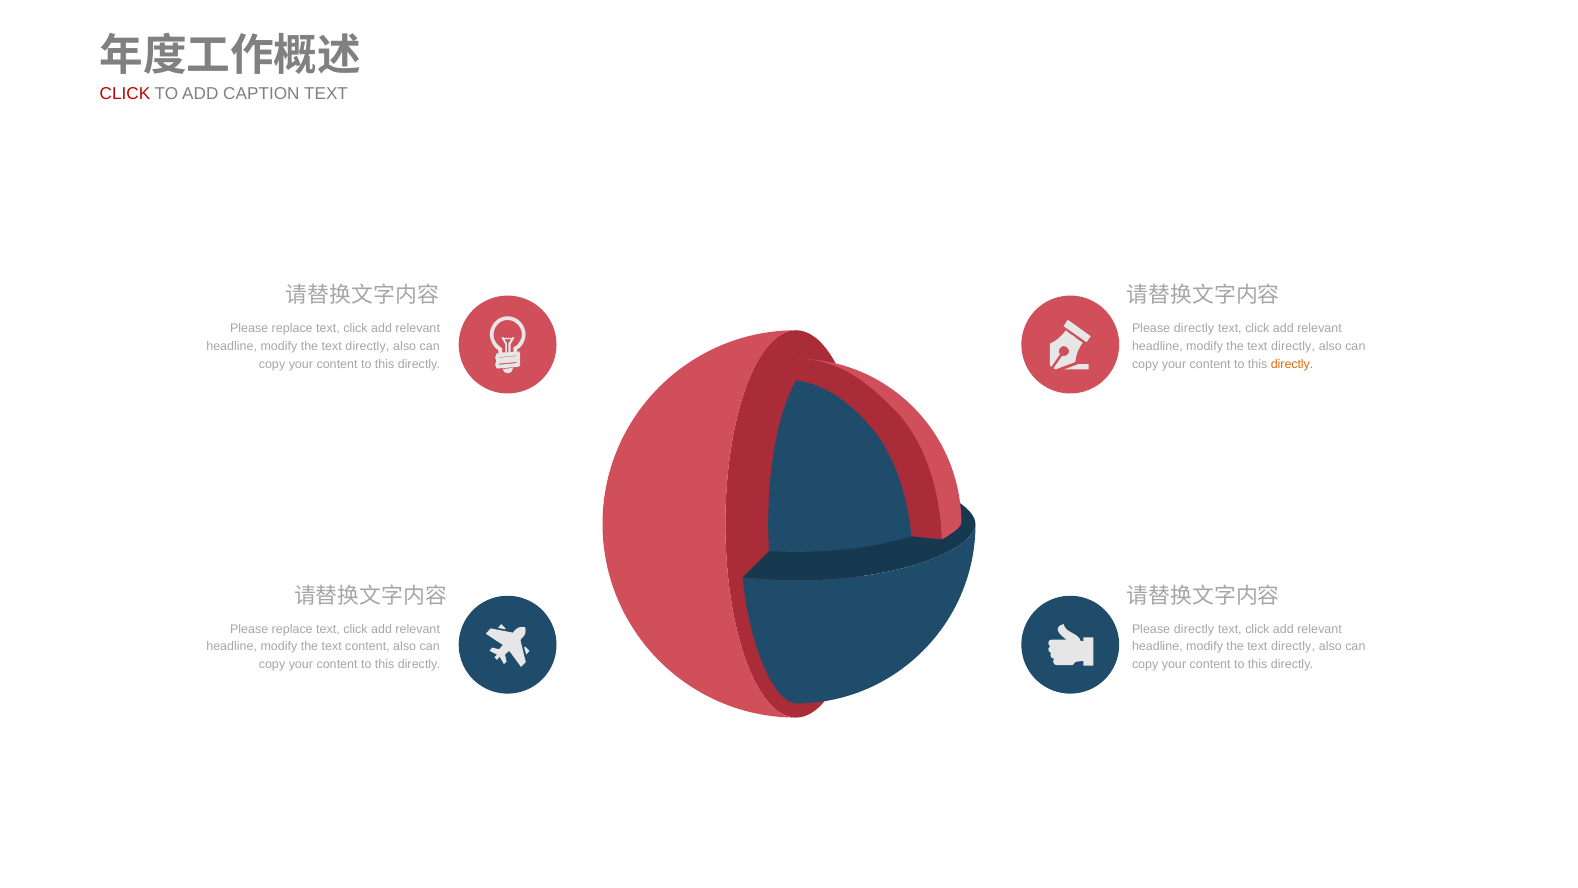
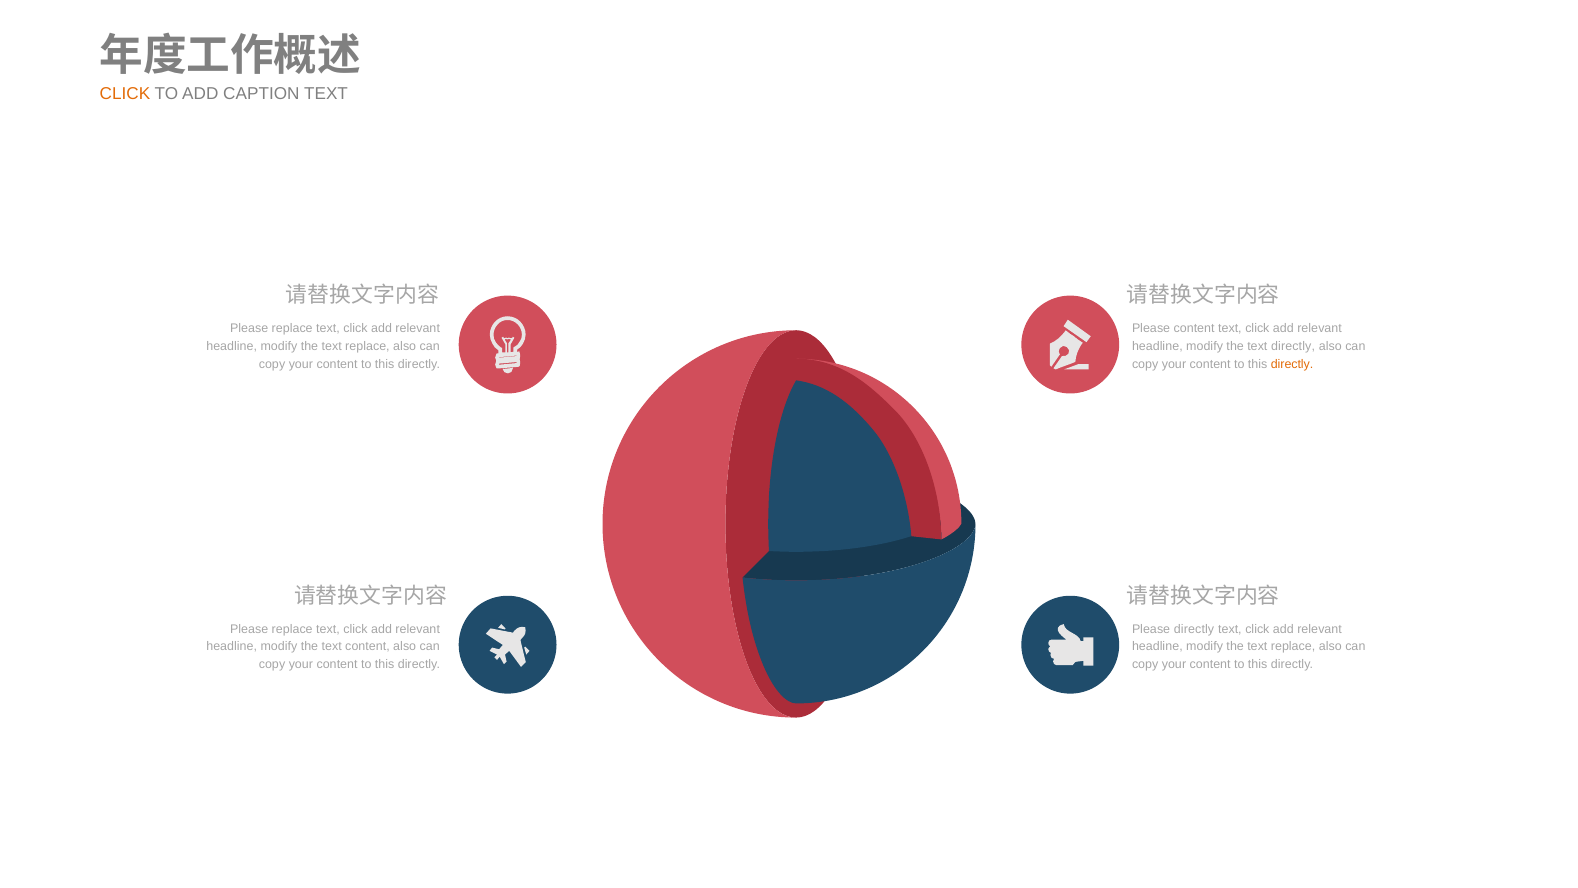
CLICK colour: red -> orange (125, 94)
directly: directly -> content (1194, 328)
directly: directly -> replace (367, 346)
directly: directly -> replace (1293, 647)
